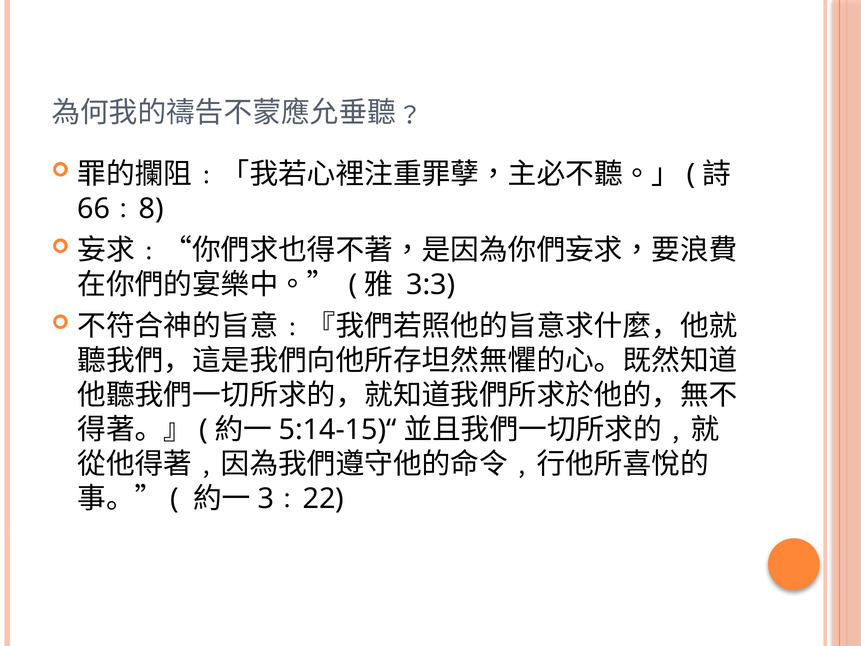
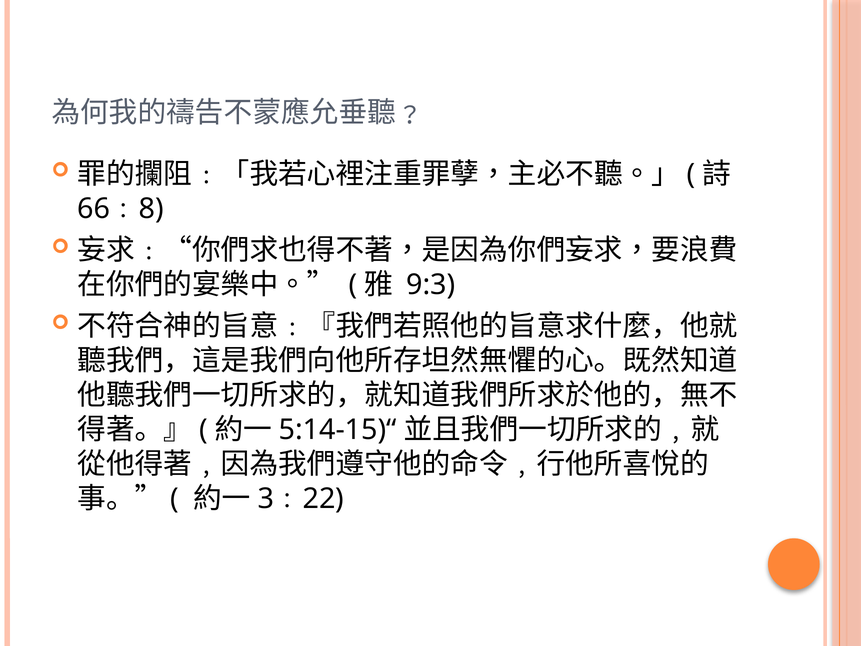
3:3: 3:3 -> 9:3 (431, 285)
